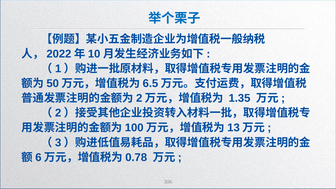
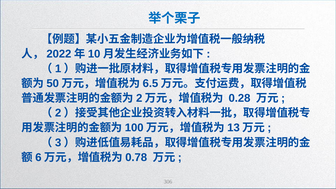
1.35: 1.35 -> 0.28 (239, 98)
